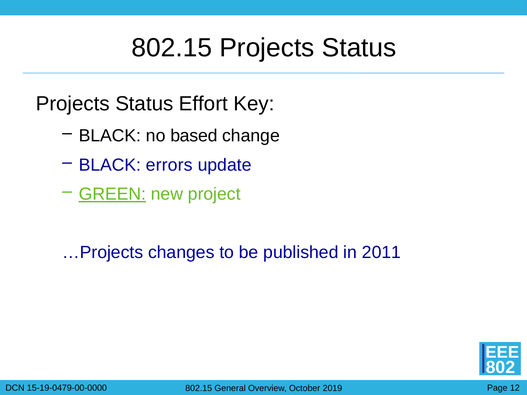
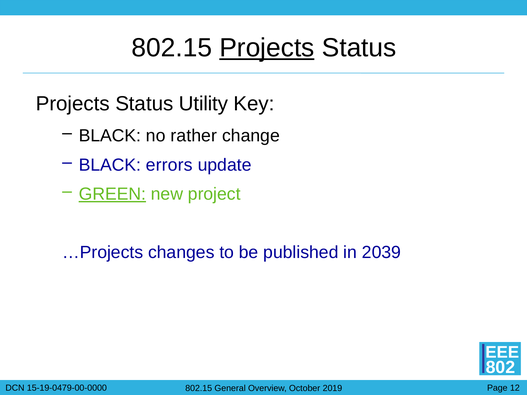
Projects underline: none -> present (267, 48)
Effort: Effort -> Utility (203, 104)
based: based -> rather (194, 136)
2011: 2011 -> 2039 (381, 253)
